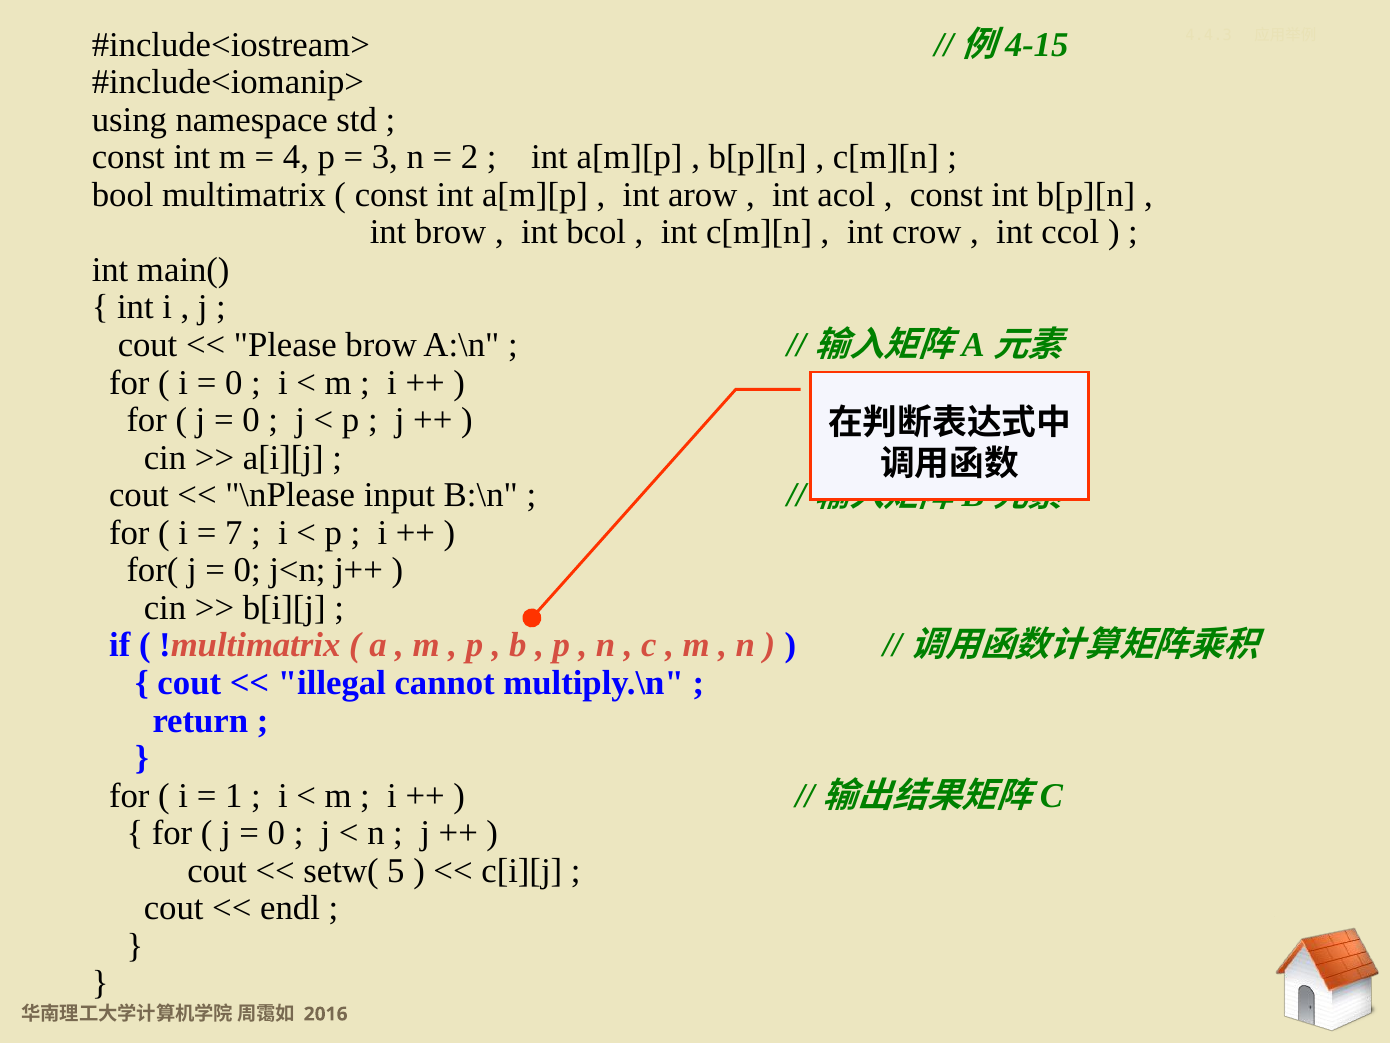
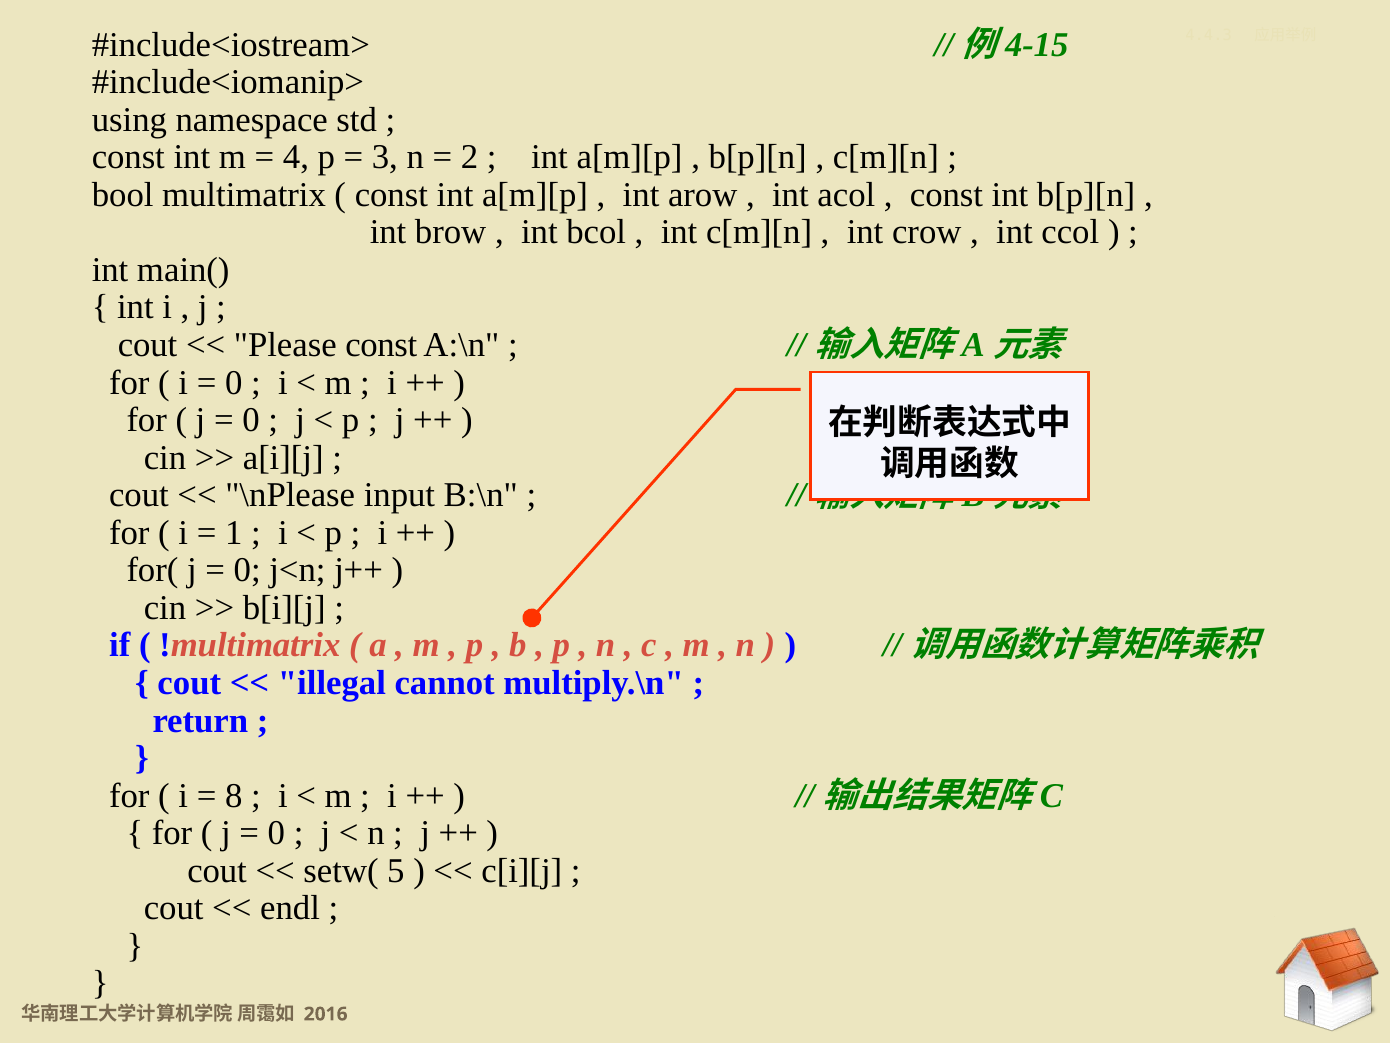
Please brow: brow -> const (381, 345)
7: 7 -> 1 (234, 533)
1: 1 -> 8 (234, 795)
